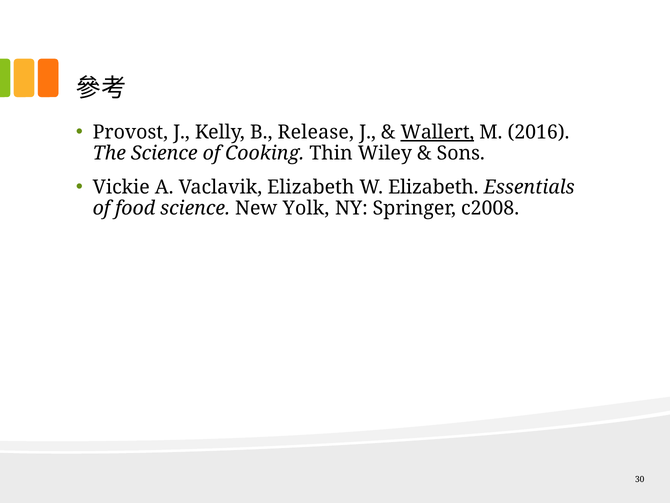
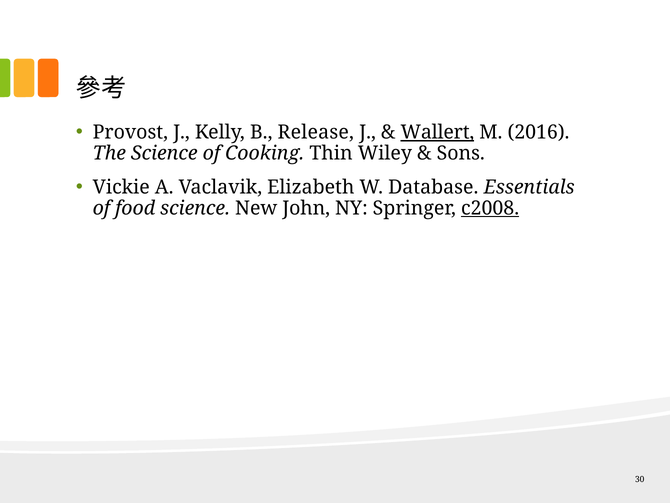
W Elizabeth: Elizabeth -> Database (433, 187)
Yolk: Yolk -> John (306, 208)
c2008 underline: none -> present (490, 208)
